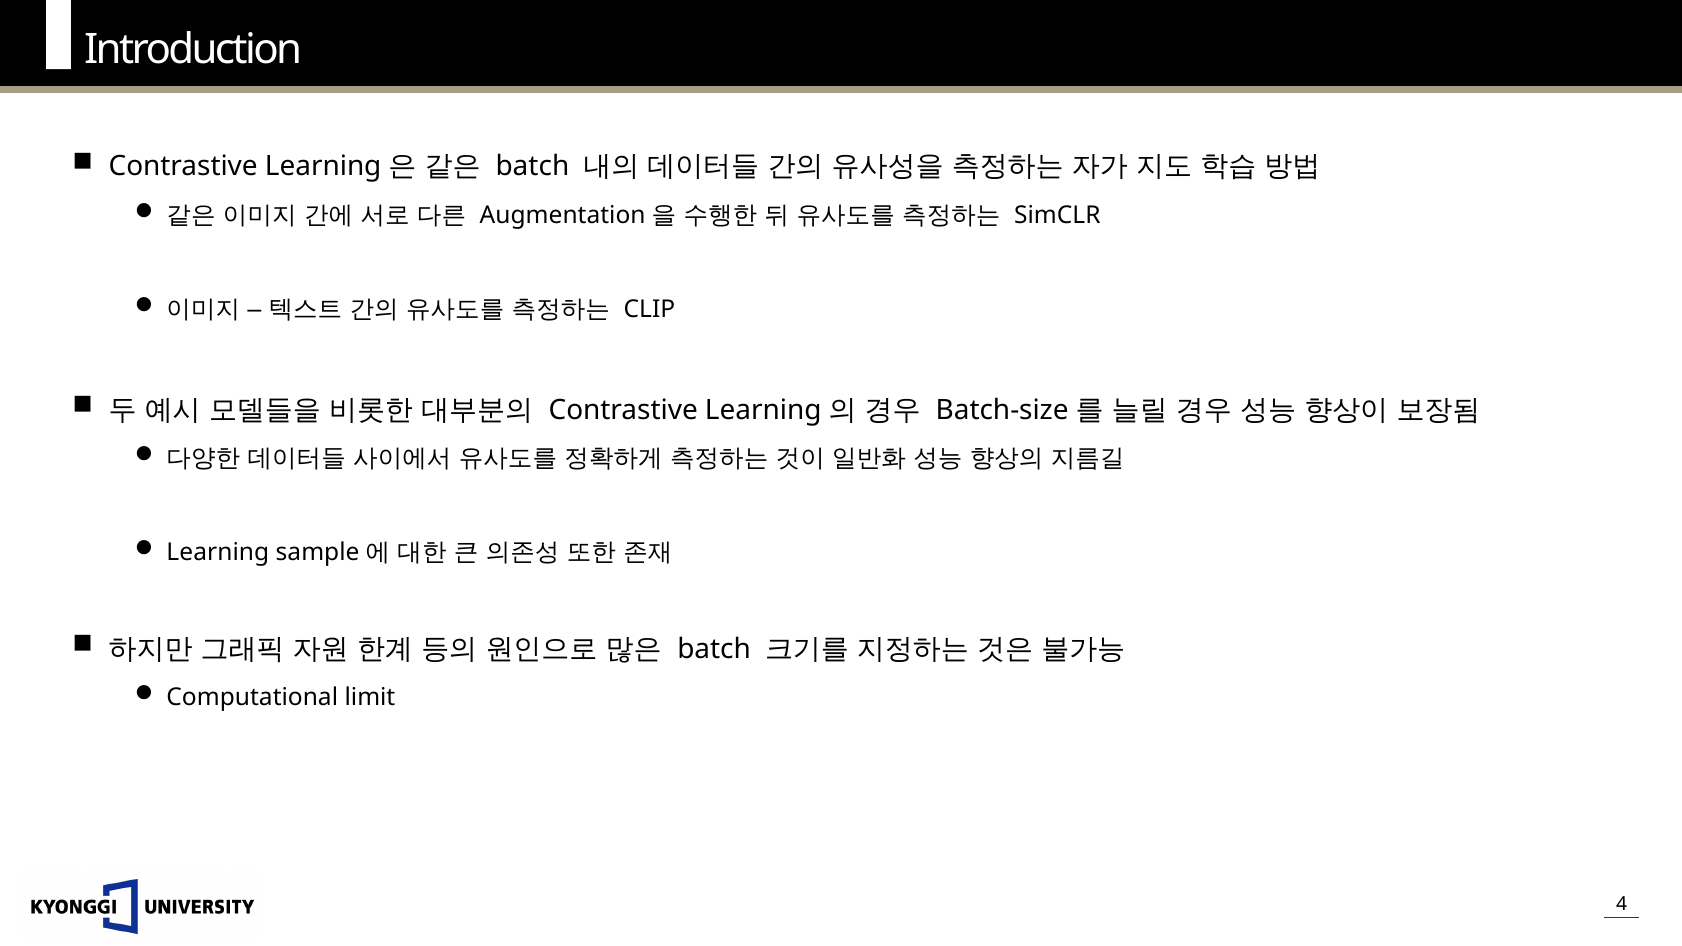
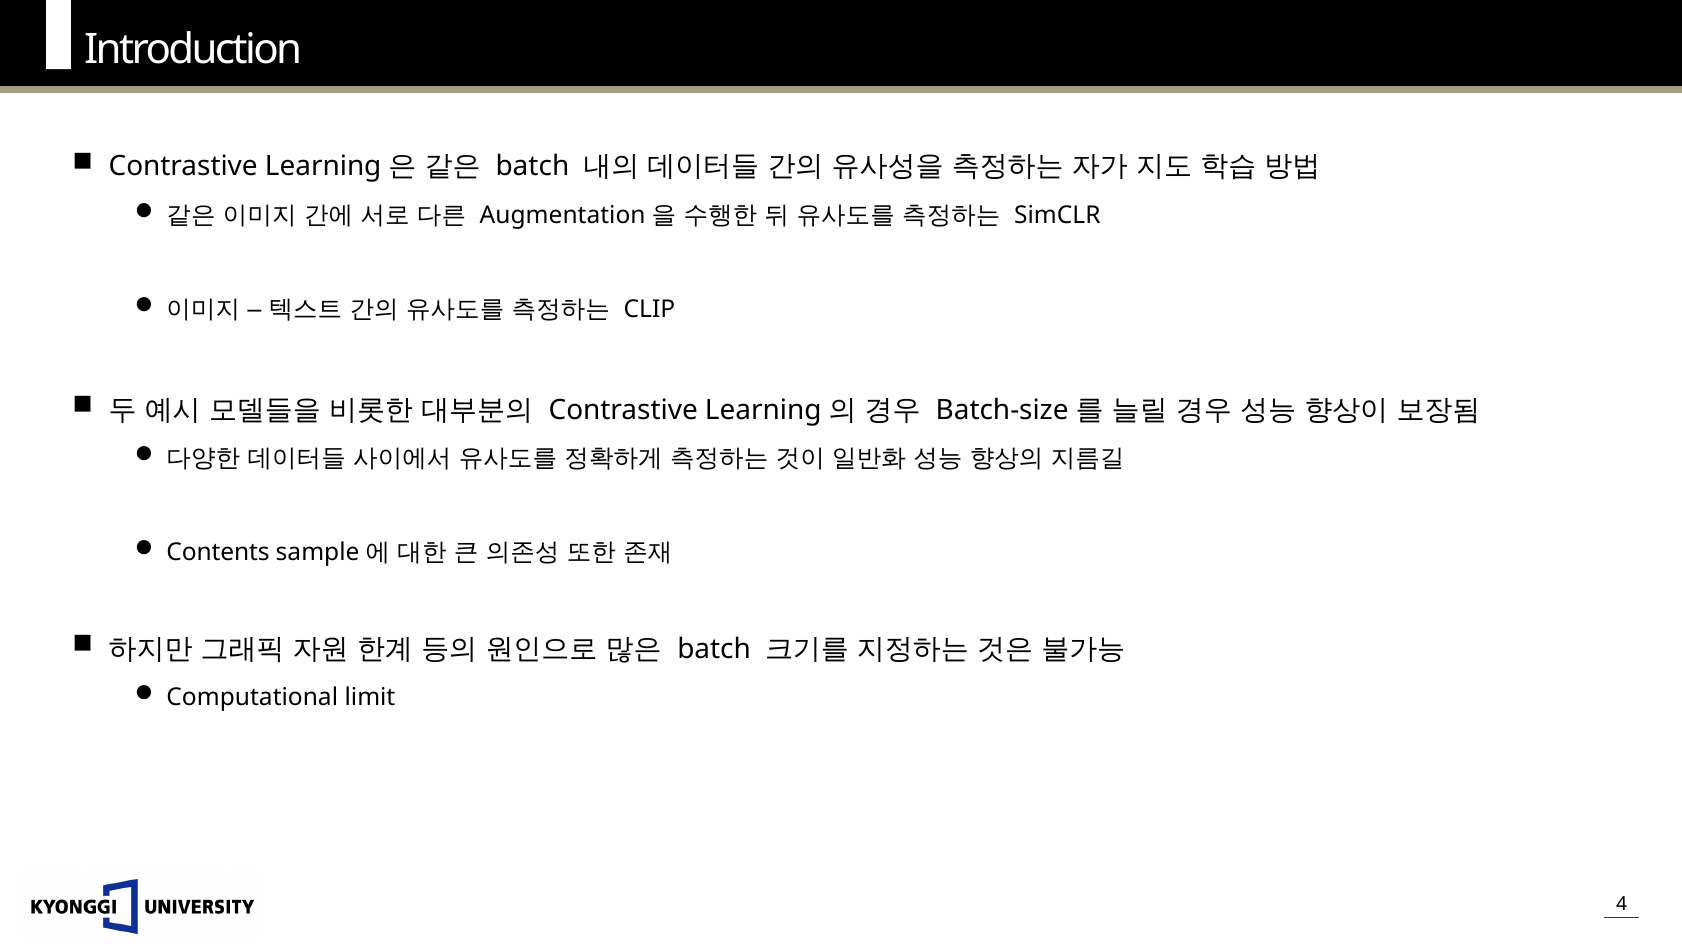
Learning: Learning -> Contents (218, 553)
